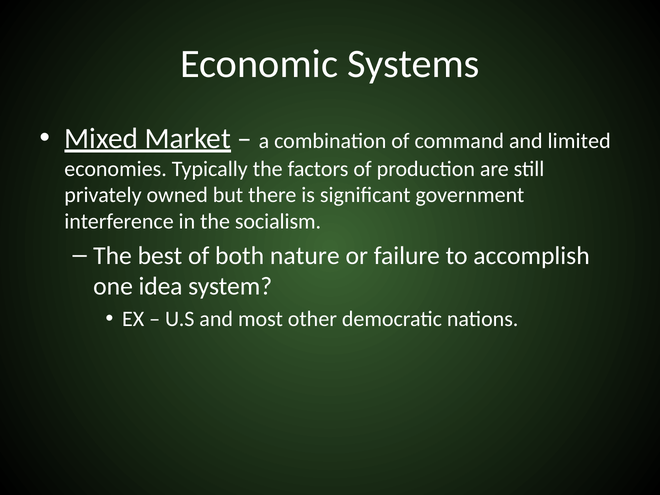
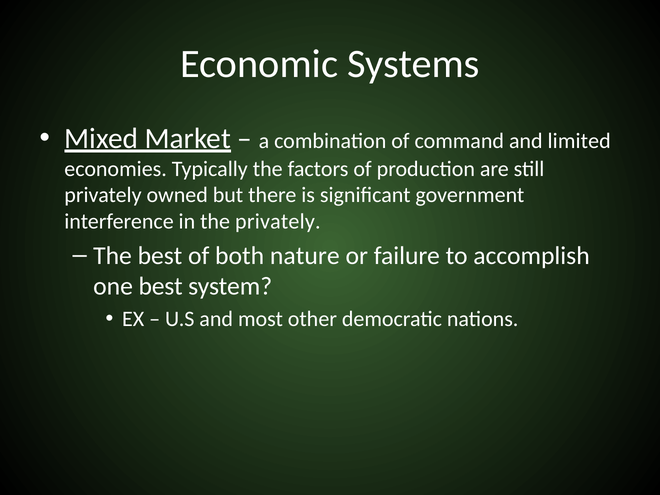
the socialism: socialism -> privately (278, 222)
one idea: idea -> best (161, 286)
